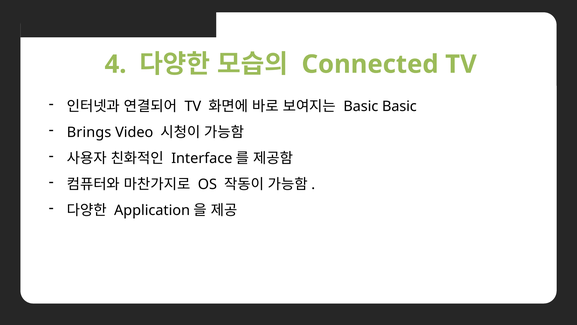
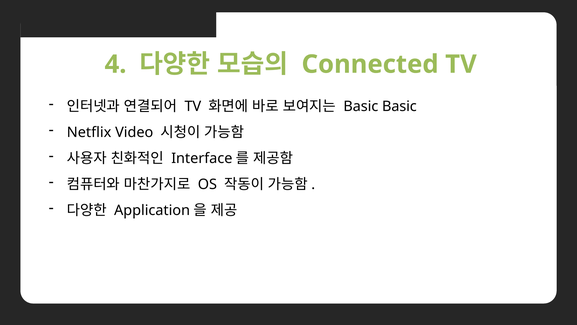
Brings: Brings -> Netflix (89, 132)
